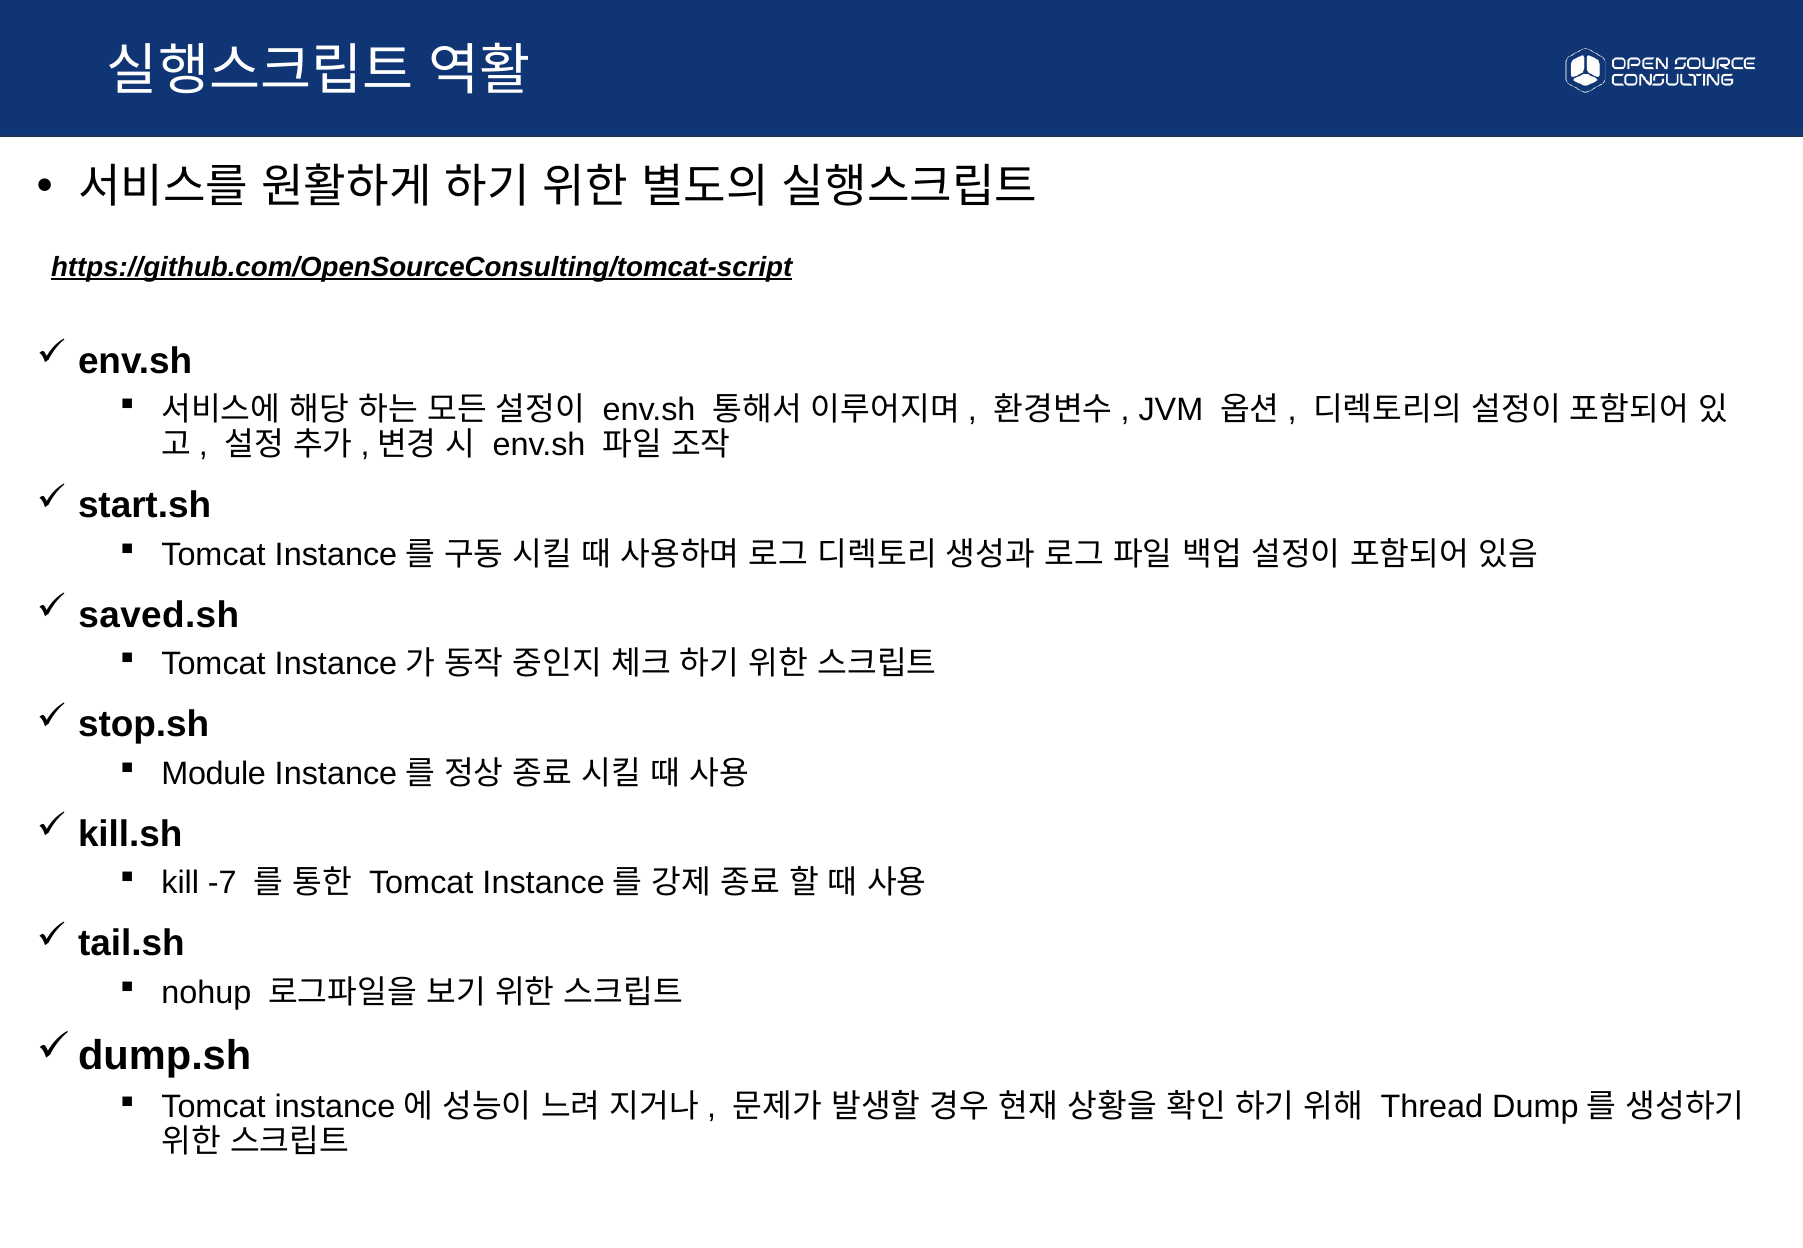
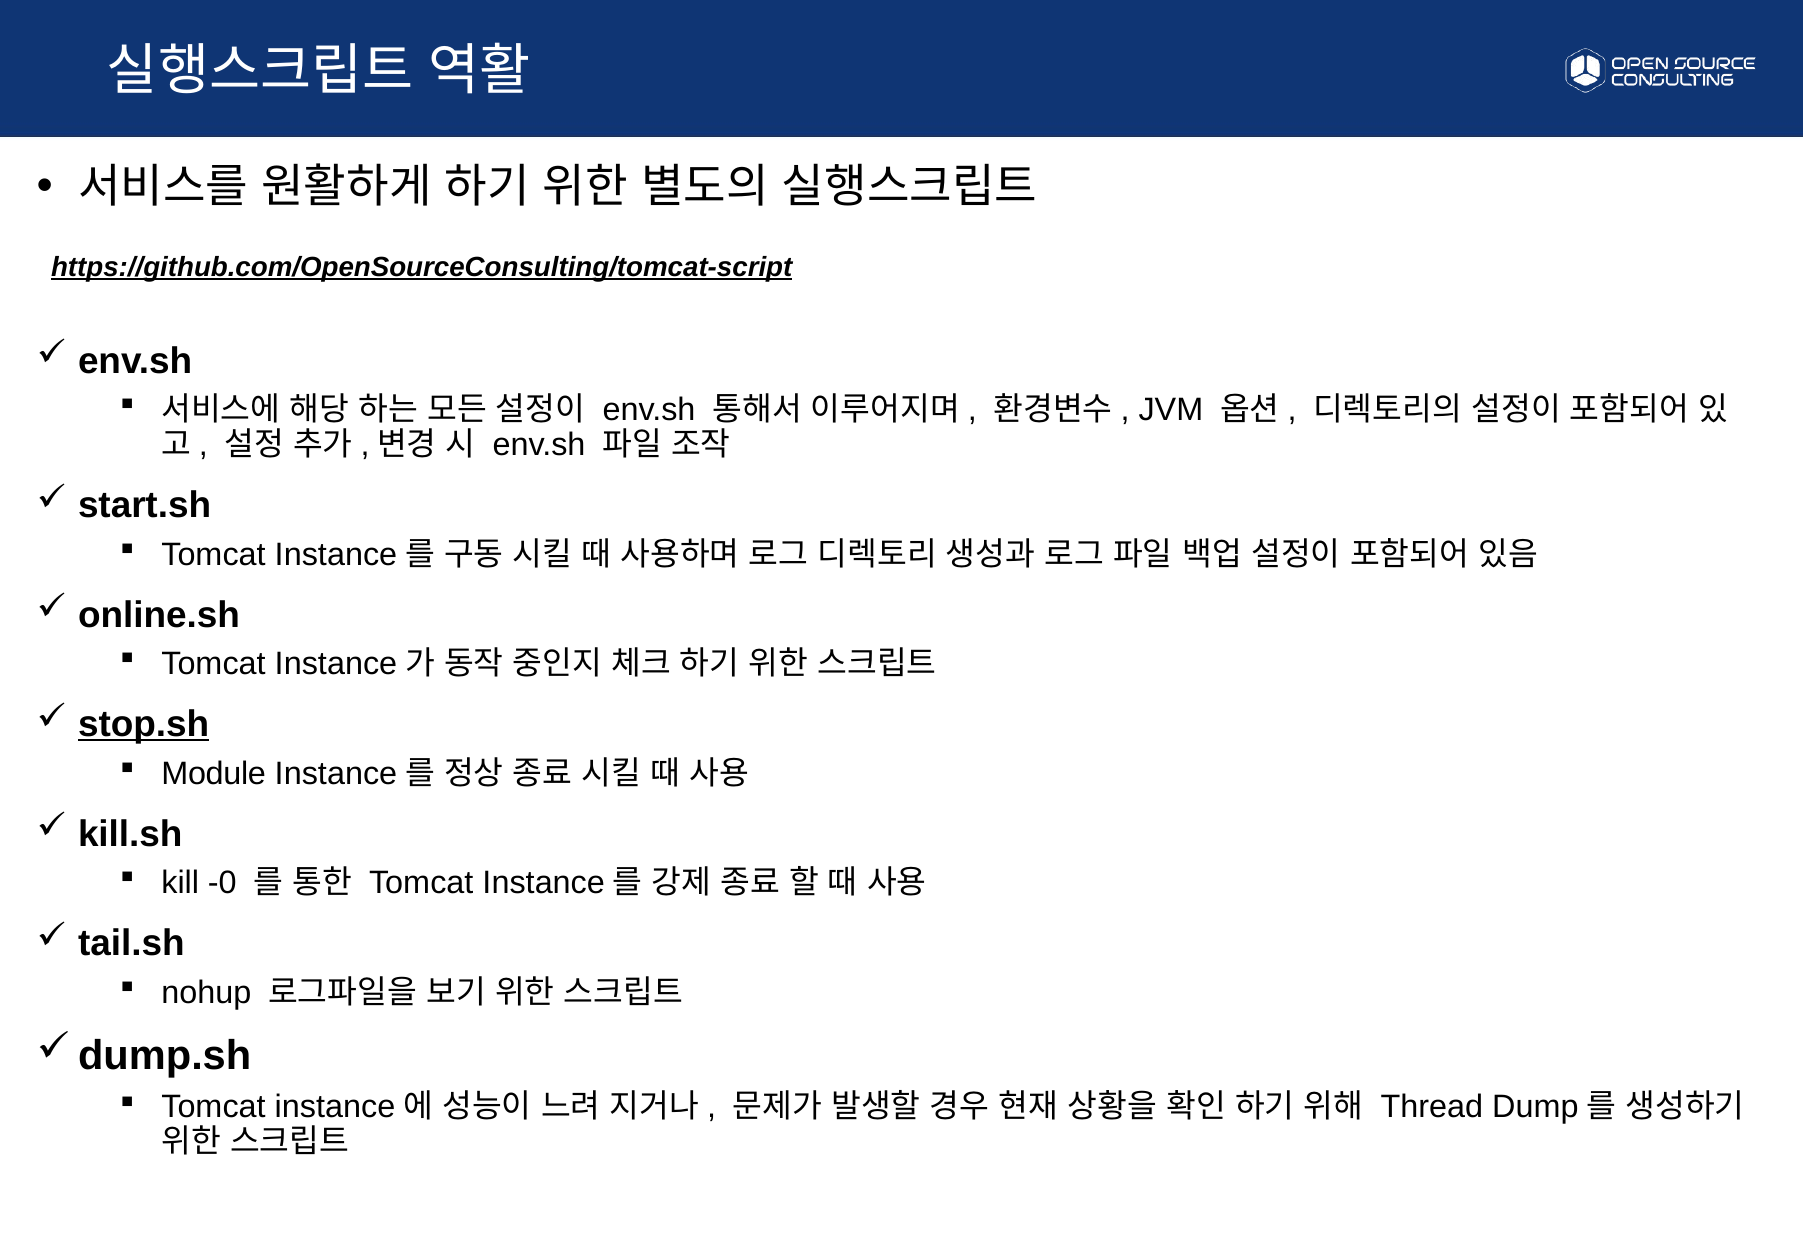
saved.sh: saved.sh -> online.sh (159, 615)
stop.sh underline: none -> present (144, 725)
-7: -7 -> -0 (222, 883)
